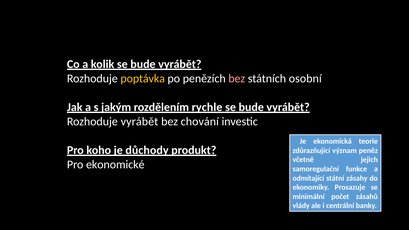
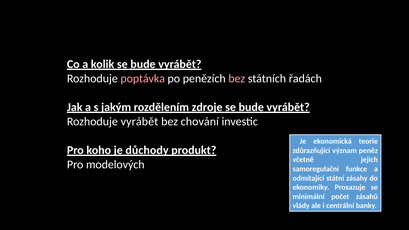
poptávka colour: yellow -> pink (143, 79)
osobní: osobní -> řadách (305, 79)
rychle: rychle -> zdroje (207, 107)
ekonomické: ekonomické -> modelových (115, 165)
